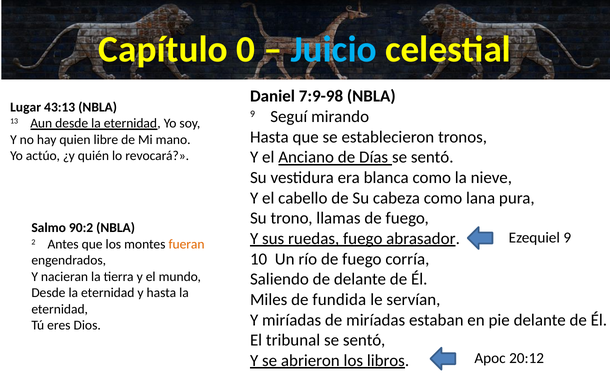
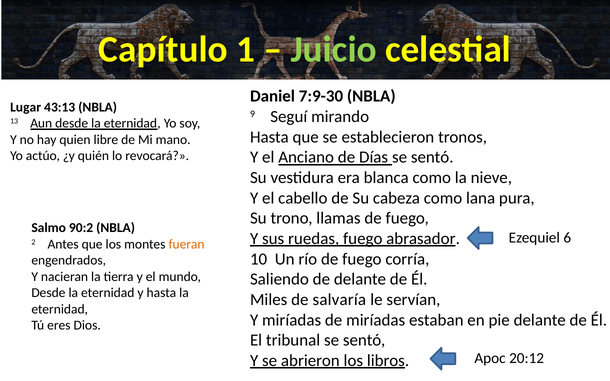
0: 0 -> 1 (246, 50)
Juicio colour: light blue -> light green (334, 50)
7:9-98: 7:9-98 -> 7:9-30 (321, 96)
Ezequiel 9: 9 -> 6 (567, 238)
fundida: fundida -> salvaría (339, 300)
